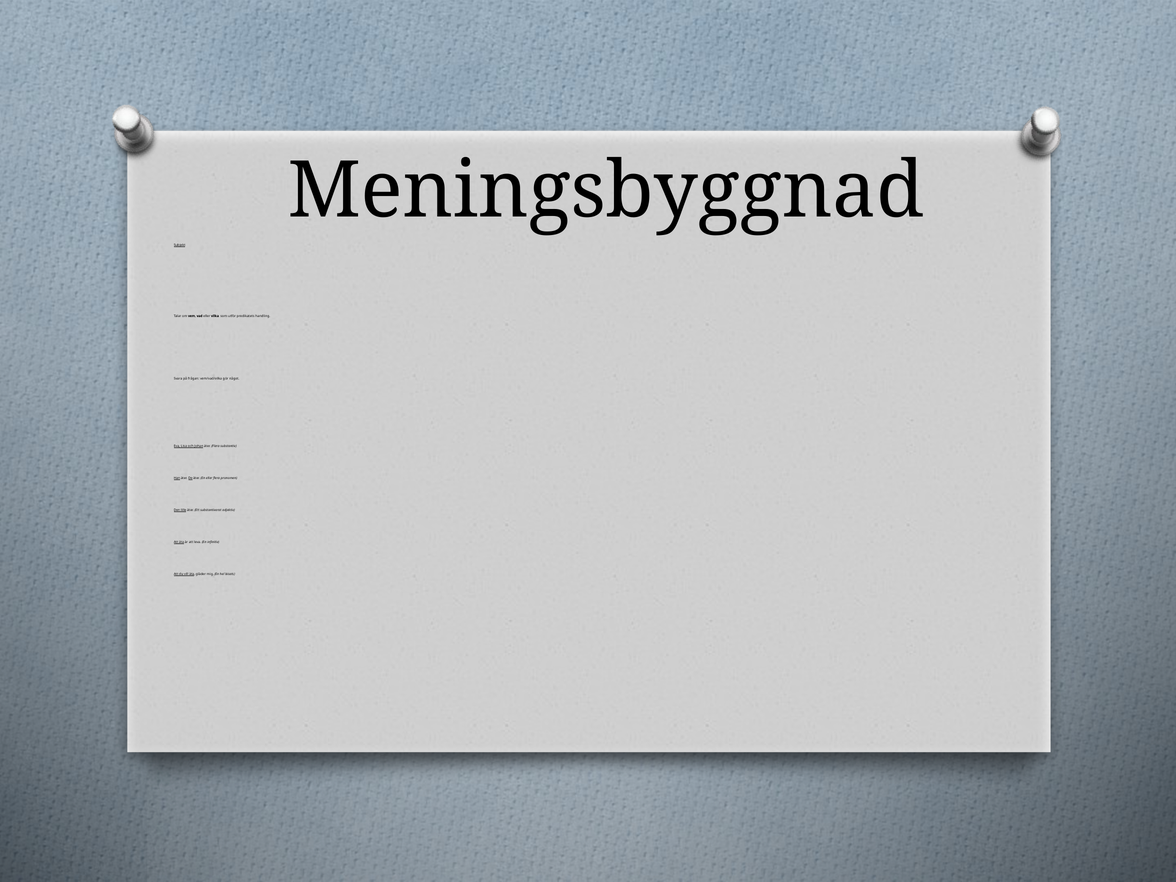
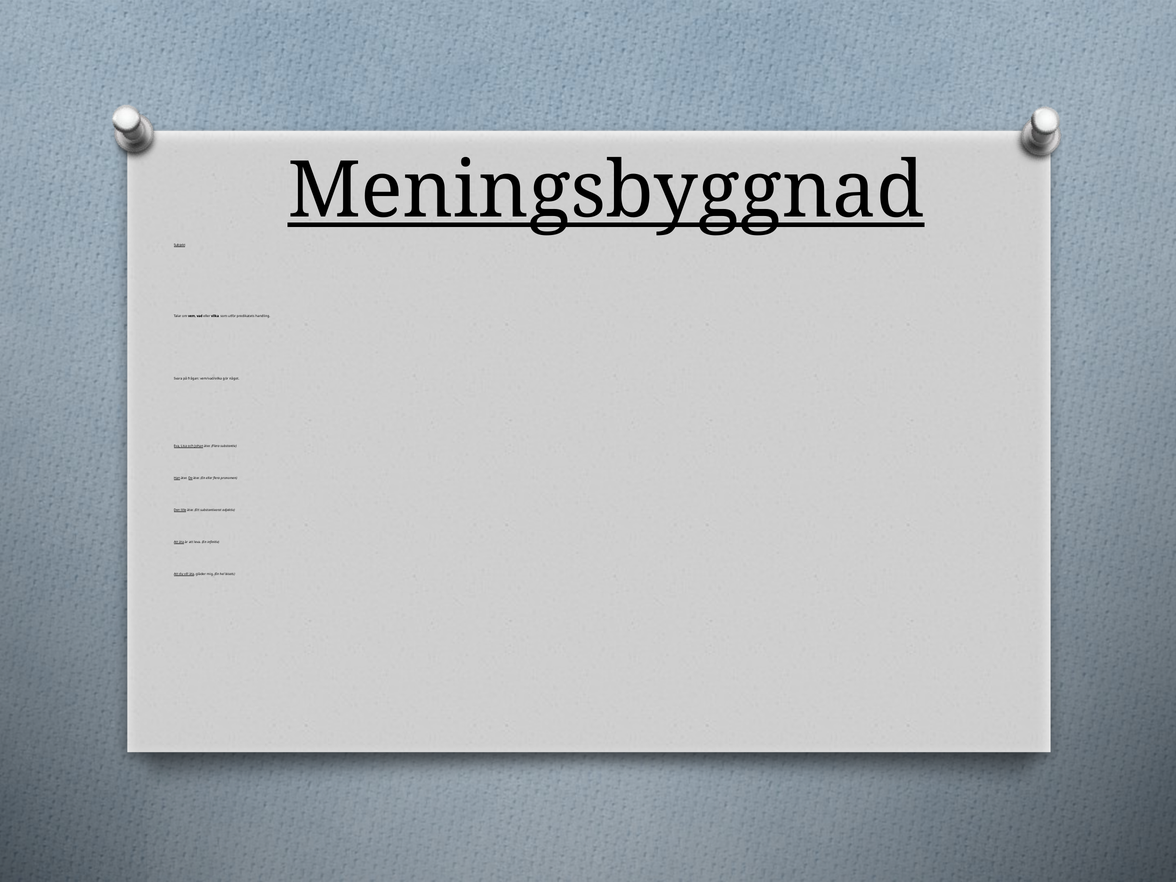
Meningsbyggnad underline: none -> present (606, 191)
